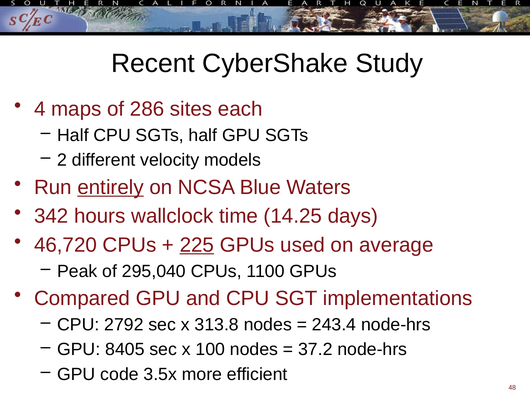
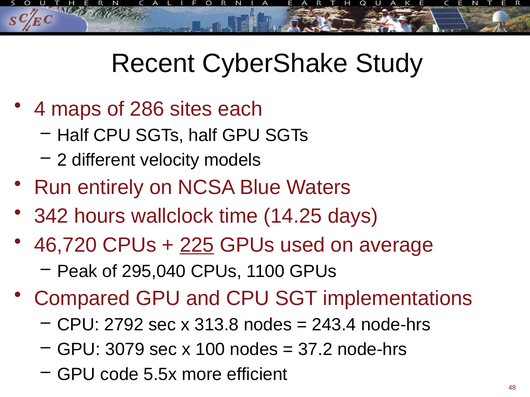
entirely underline: present -> none (111, 188)
8405: 8405 -> 3079 (125, 350)
3.5x: 3.5x -> 5.5x (160, 375)
